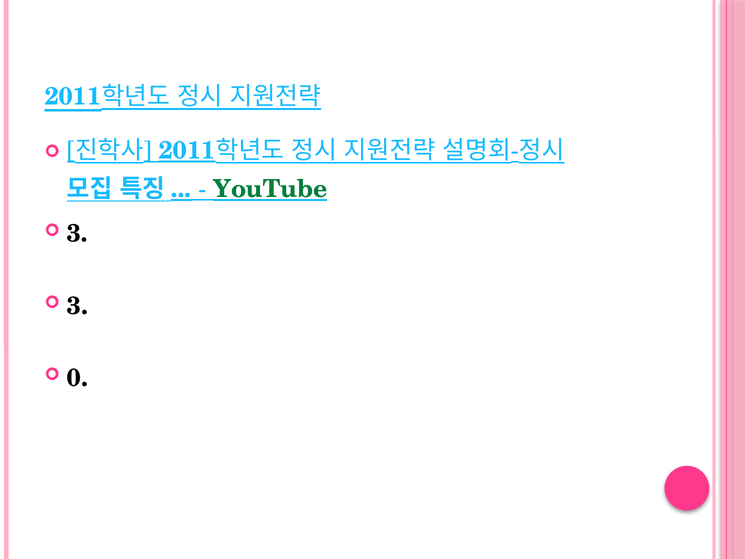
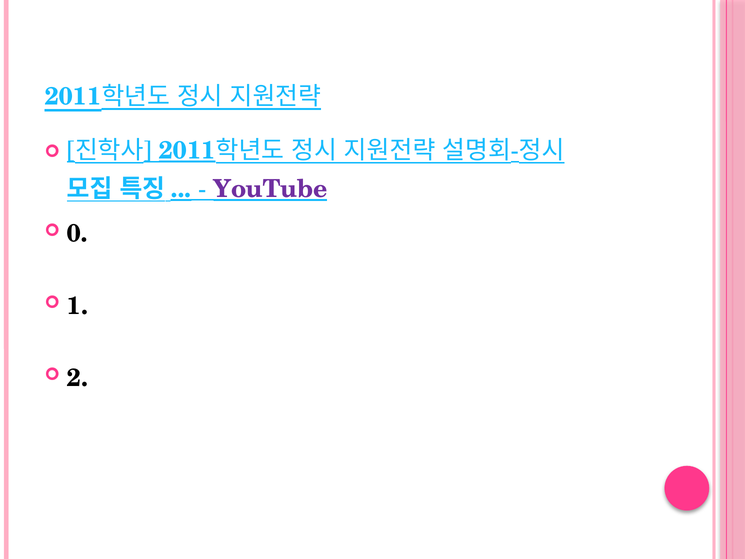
YouTube colour: green -> purple (270, 189)
3: 3 -> 0 (77, 234)
3: 3 -> 1 (77, 306)
0: 0 -> 2 (77, 378)
